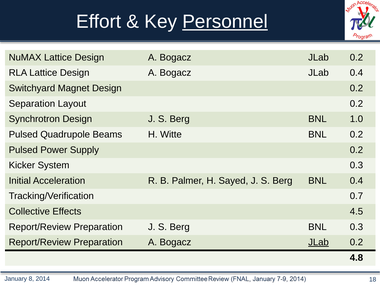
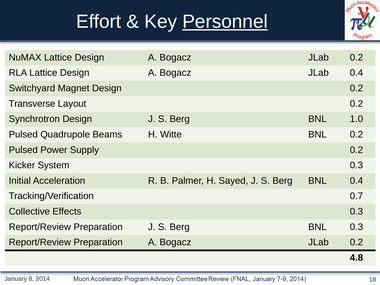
Separation: Separation -> Transverse (32, 104)
Effects 4.5: 4.5 -> 0.3 (356, 212)
JLab underline: present -> none (318, 242)
